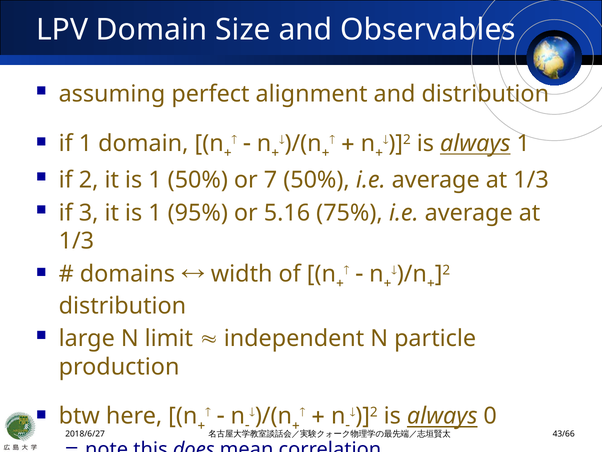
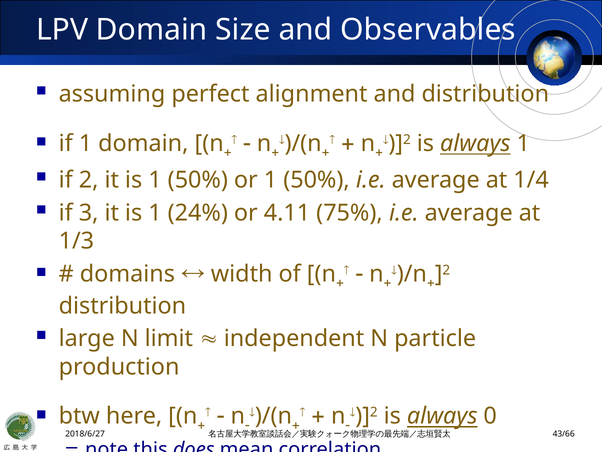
or 7: 7 -> 1 (271, 180)
1/3: 1/3 -> 1/4 (531, 180)
95%: 95% -> 24% (198, 213)
5.16: 5.16 -> 4.11 (287, 213)
